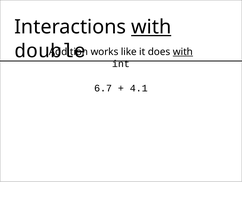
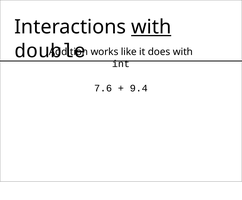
with underline: present -> none (183, 52)
6.7: 6.7 -> 7.6 (103, 88)
4.1: 4.1 -> 9.4 (139, 88)
